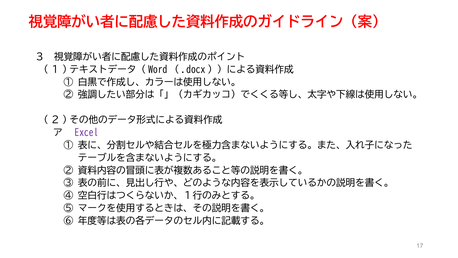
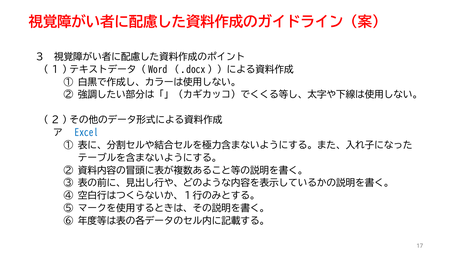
Excel colour: purple -> blue (86, 132)
